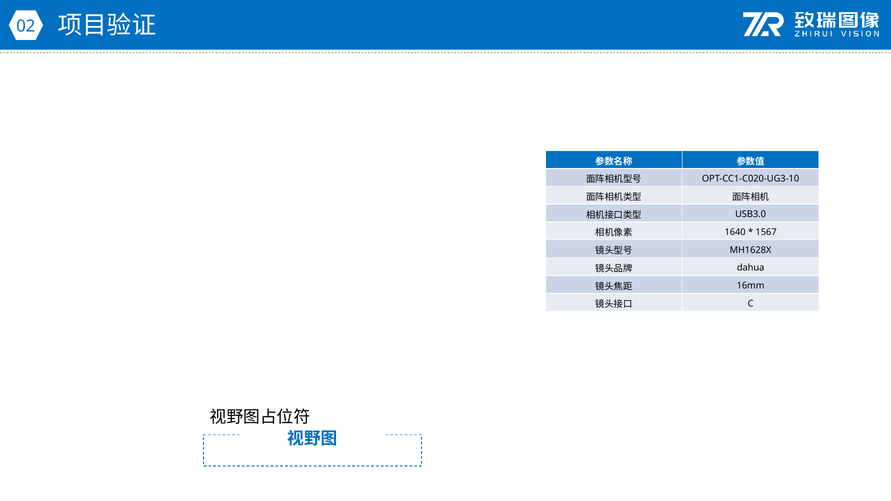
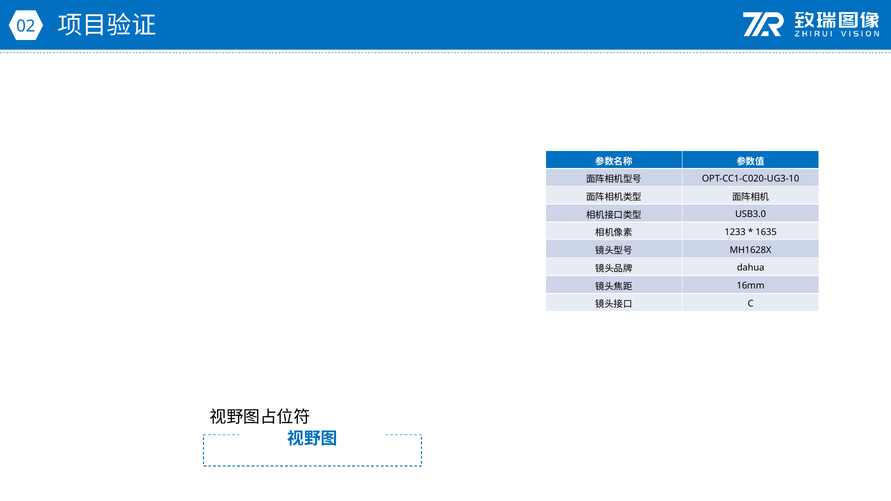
1640: 1640 -> 1233 (735, 232)
1567: 1567 -> 1635 (766, 232)
